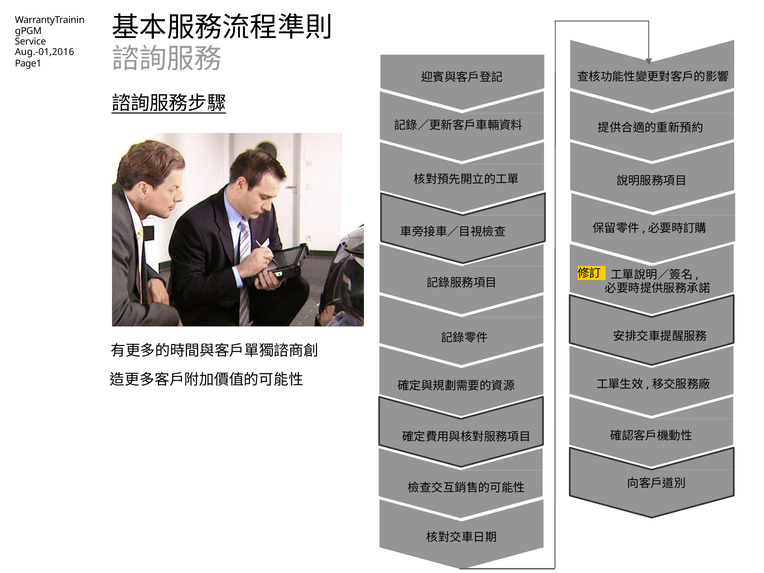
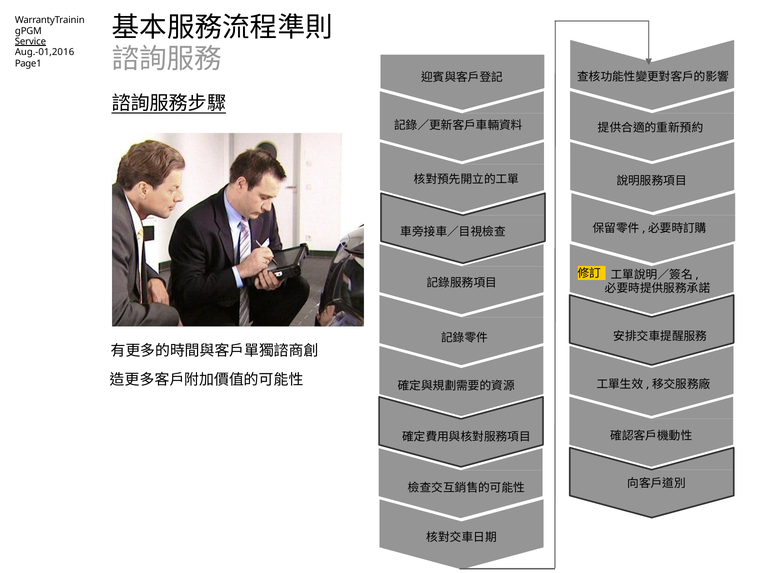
Service underline: none -> present (30, 41)
